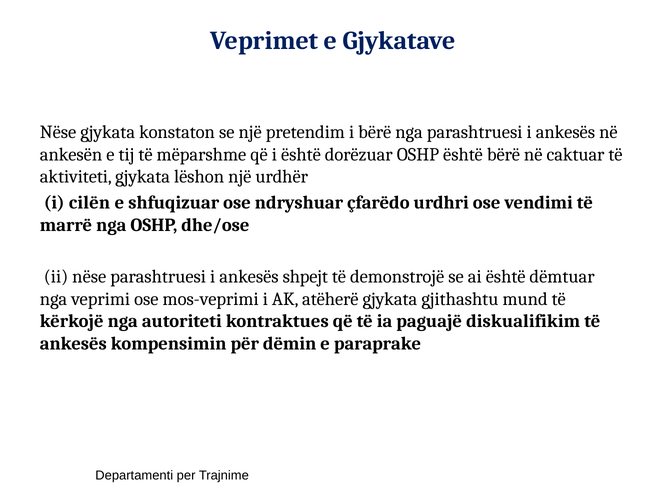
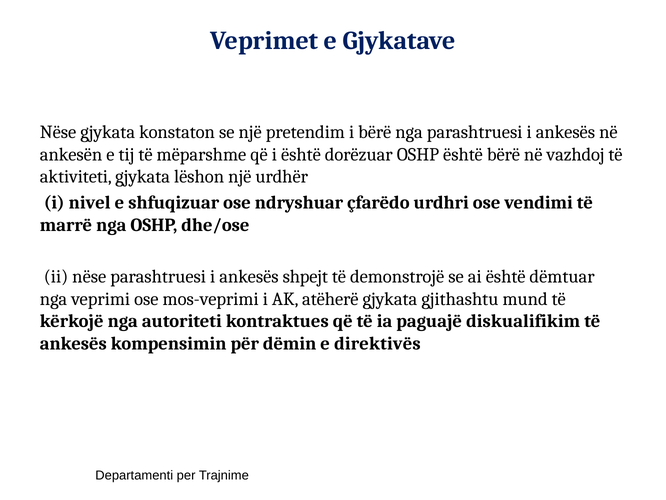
caktuar: caktuar -> vazhdoj (576, 154)
cilën: cilën -> nivel (90, 203)
paraprake: paraprake -> direktivës (377, 343)
